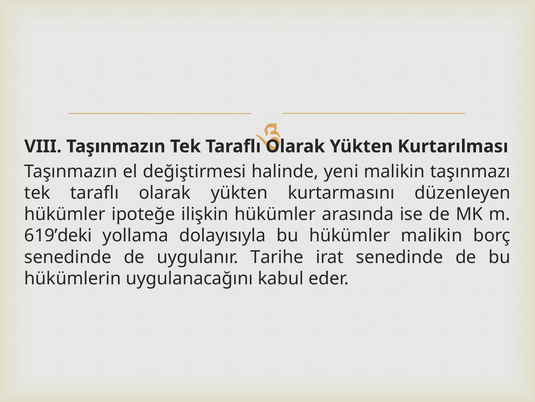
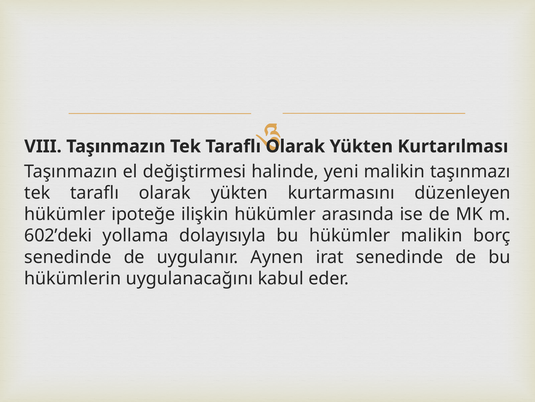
619’deki: 619’deki -> 602’deki (58, 235)
Tarihe: Tarihe -> Aynen (277, 257)
